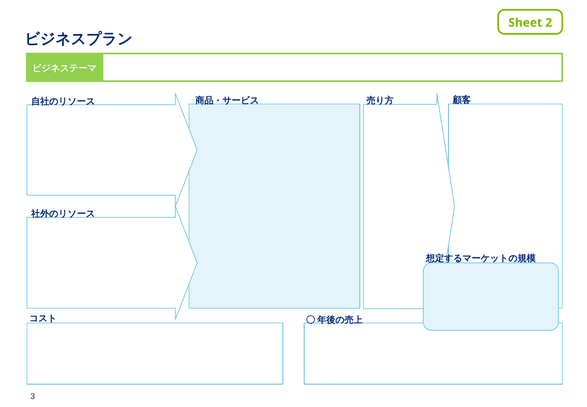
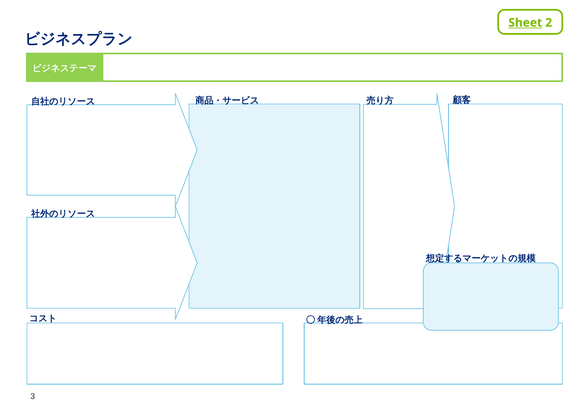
Sheet underline: none -> present (525, 23)
